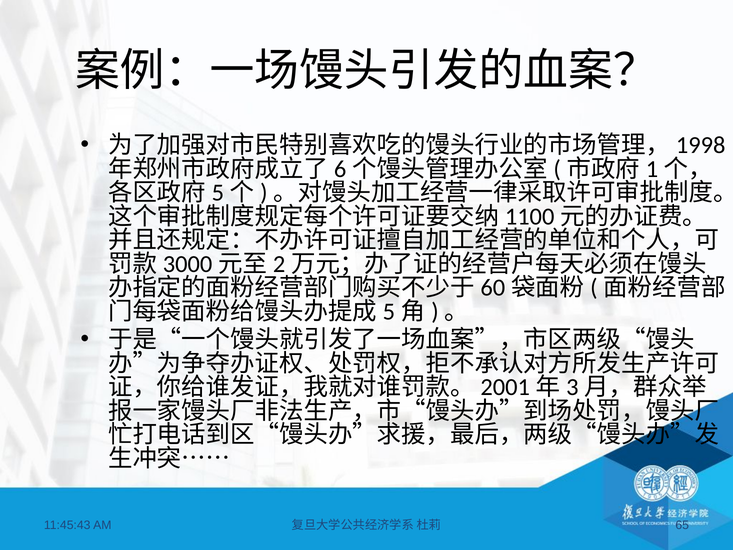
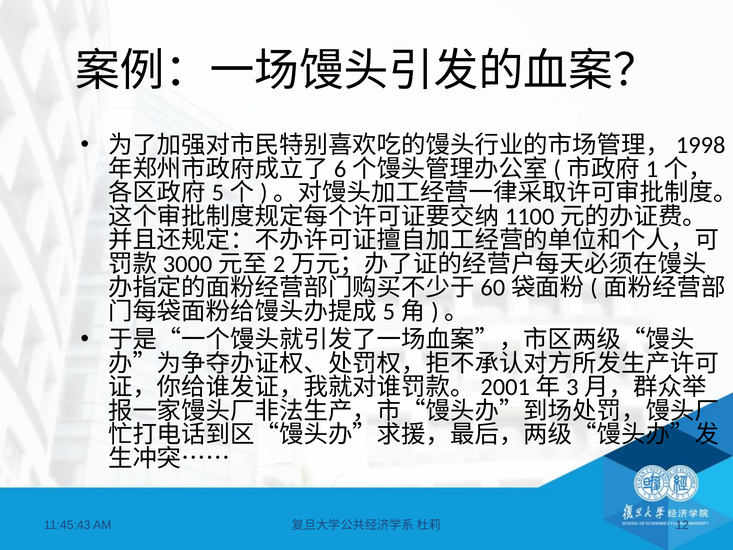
65: 65 -> 12 (682, 525)
